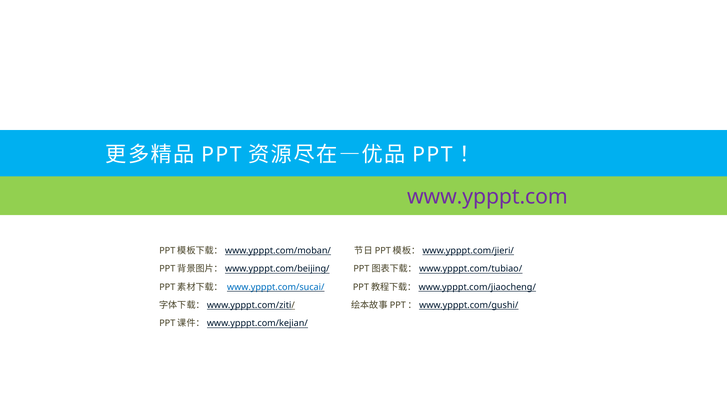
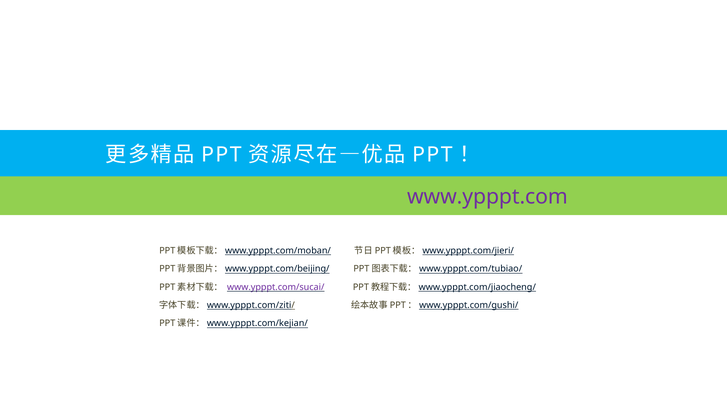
www.ypppt.com/sucai/ colour: blue -> purple (276, 287)
